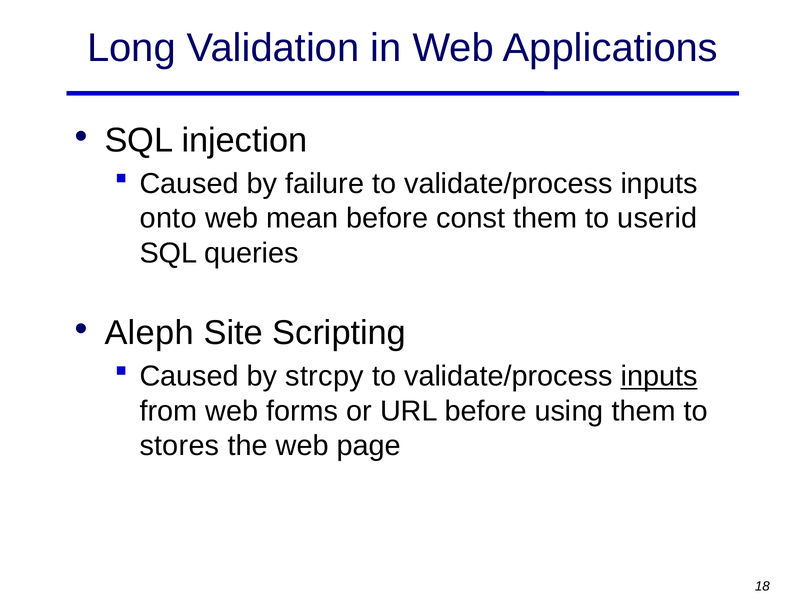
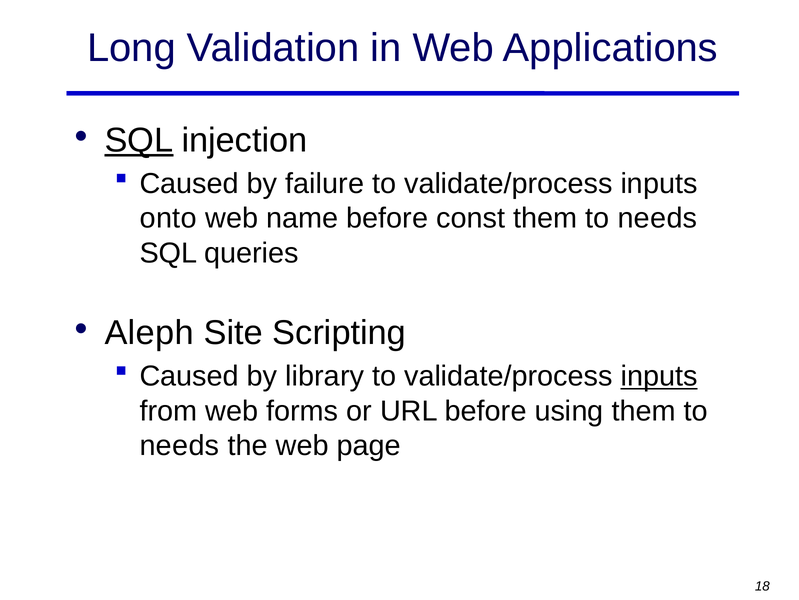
SQL underline: none -> present (139, 140)
mean: mean -> name (302, 218)
userid: userid -> needs (657, 218)
strcpy: strcpy -> library (325, 376)
stores: stores -> needs (179, 445)
